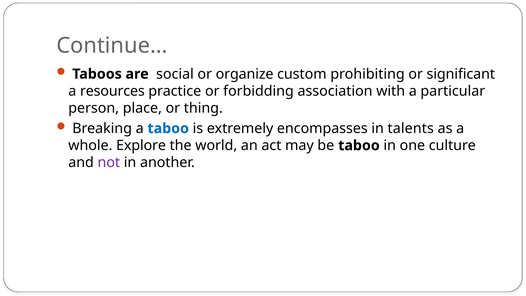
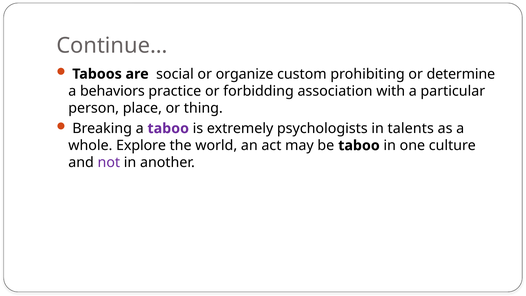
significant: significant -> determine (461, 74)
resources: resources -> behaviors (112, 91)
taboo colour: blue -> purple (168, 128)
encompasses: encompasses -> psychologists (322, 128)
